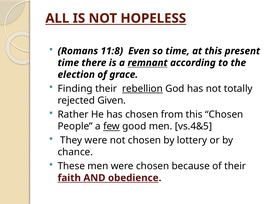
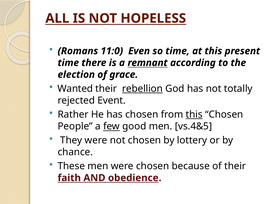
11:8: 11:8 -> 11:0 (112, 51)
Finding: Finding -> Wanted (75, 89)
Given: Given -> Event (112, 100)
this underline: none -> present (194, 114)
